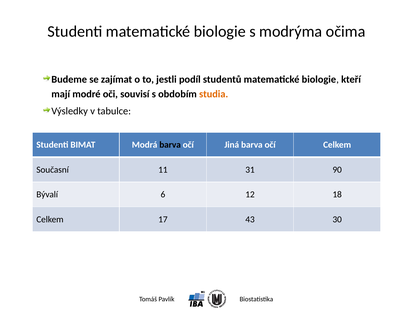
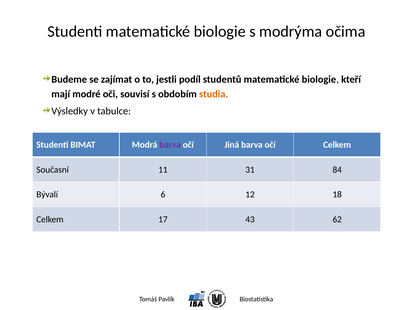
barva colour: black -> purple (170, 145)
90: 90 -> 84 (337, 170)
30: 30 -> 62 (337, 219)
